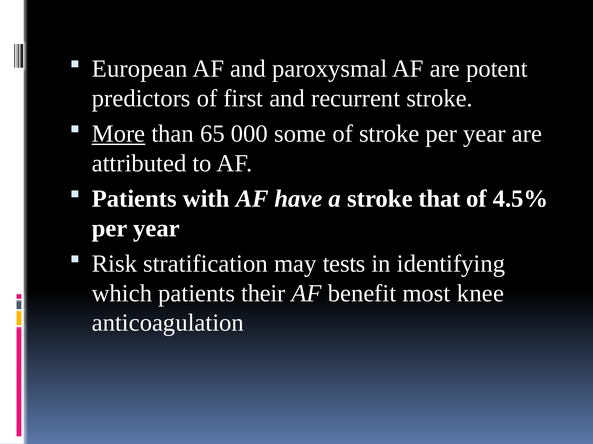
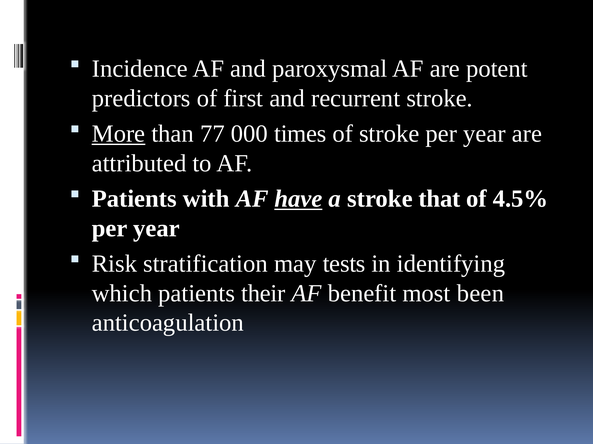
European: European -> Incidence (140, 69)
65: 65 -> 77 (212, 134)
some: some -> times (300, 134)
have underline: none -> present (298, 199)
knee: knee -> been (480, 294)
